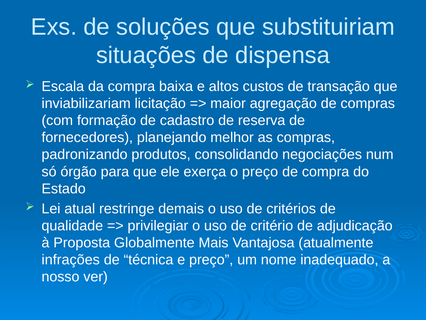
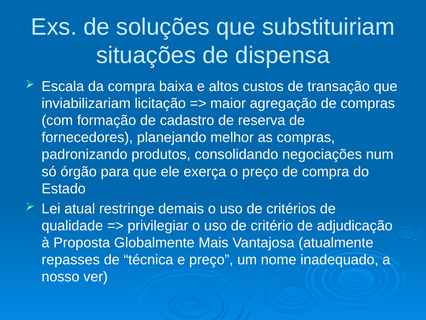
infrações: infrações -> repasses (71, 259)
